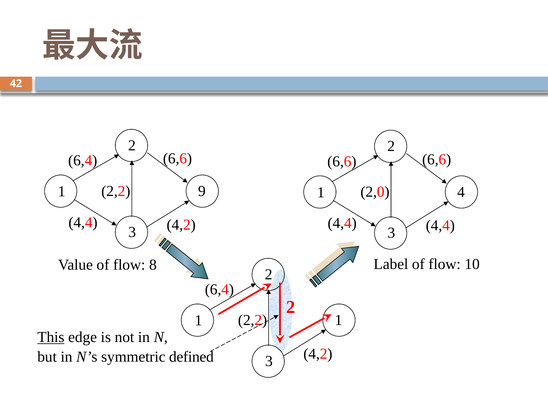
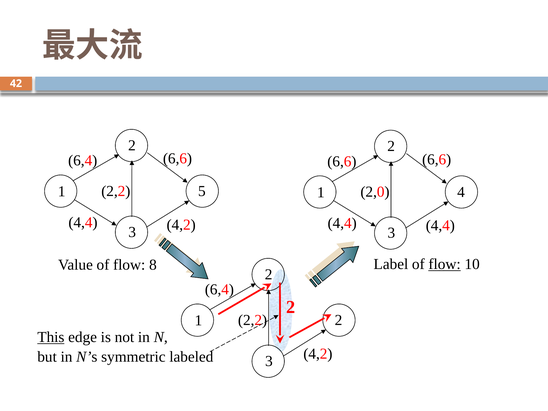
9: 9 -> 5 (202, 191)
flow underline: none -> present (445, 264)
1 1: 1 -> 2 (339, 320)
defined: defined -> labeled (191, 357)
